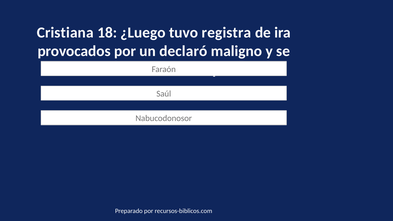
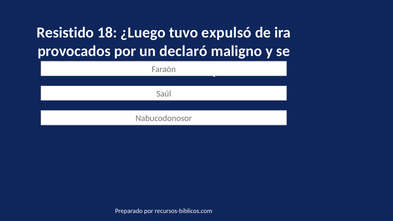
Cristiana: Cristiana -> Resistido (65, 33)
registra: registra -> expulsó (226, 33)
